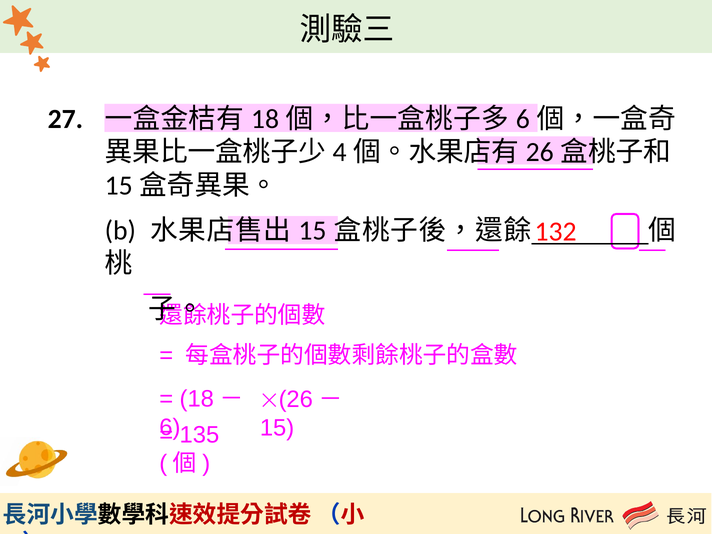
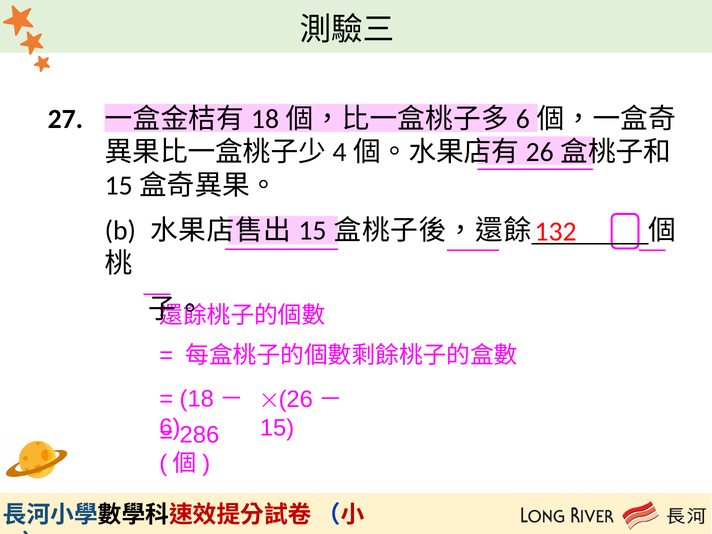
135: 135 -> 286 (199, 435)
